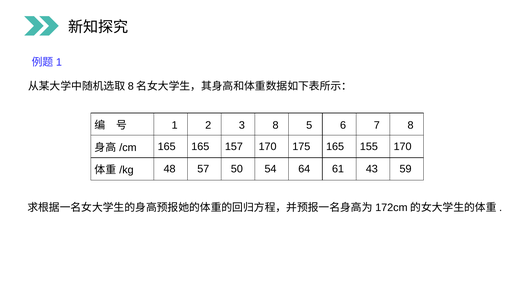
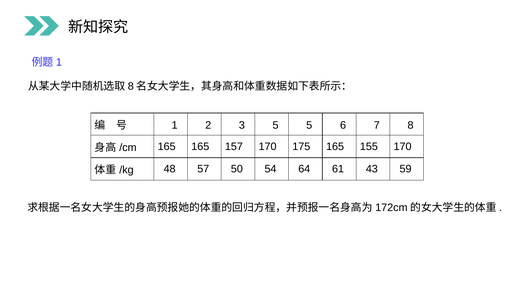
3 8: 8 -> 5 (276, 125)
